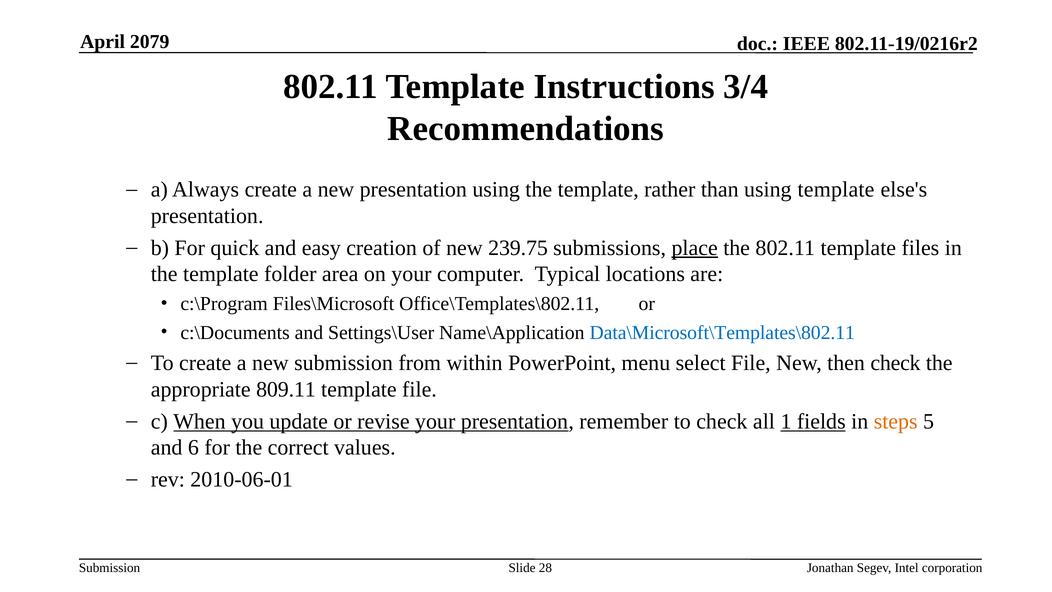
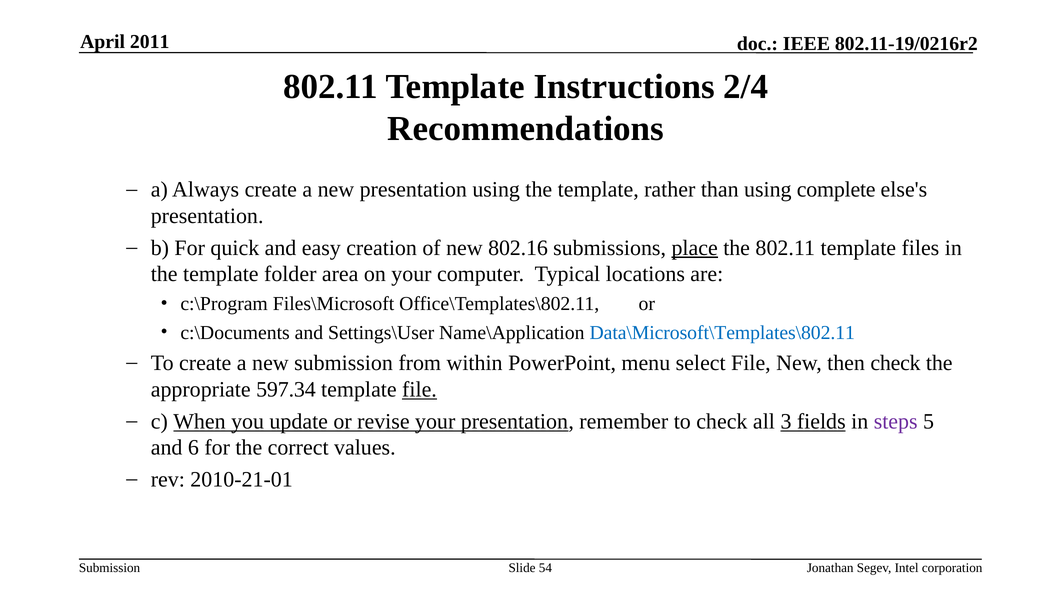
2079: 2079 -> 2011 (150, 42)
3/4: 3/4 -> 2/4 (746, 87)
using template: template -> complete (836, 190)
239.75: 239.75 -> 802.16 (518, 248)
809.11: 809.11 -> 597.34 (286, 389)
file underline: none -> present (419, 389)
1: 1 -> 3 (786, 421)
steps colour: orange -> purple (896, 421)
2010-06-01: 2010-06-01 -> 2010-21-01 (242, 479)
28: 28 -> 54 (545, 568)
